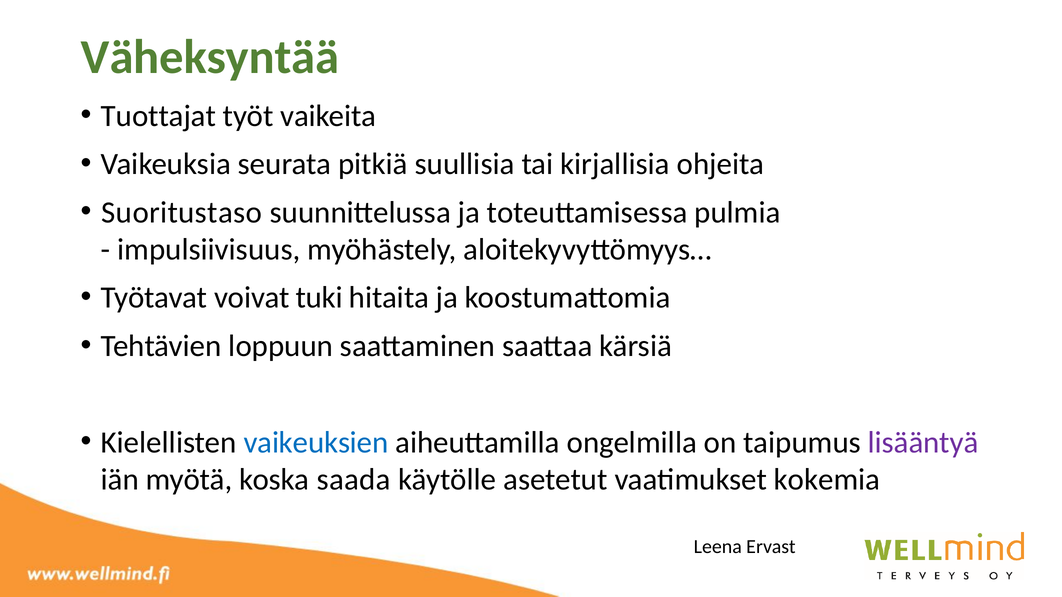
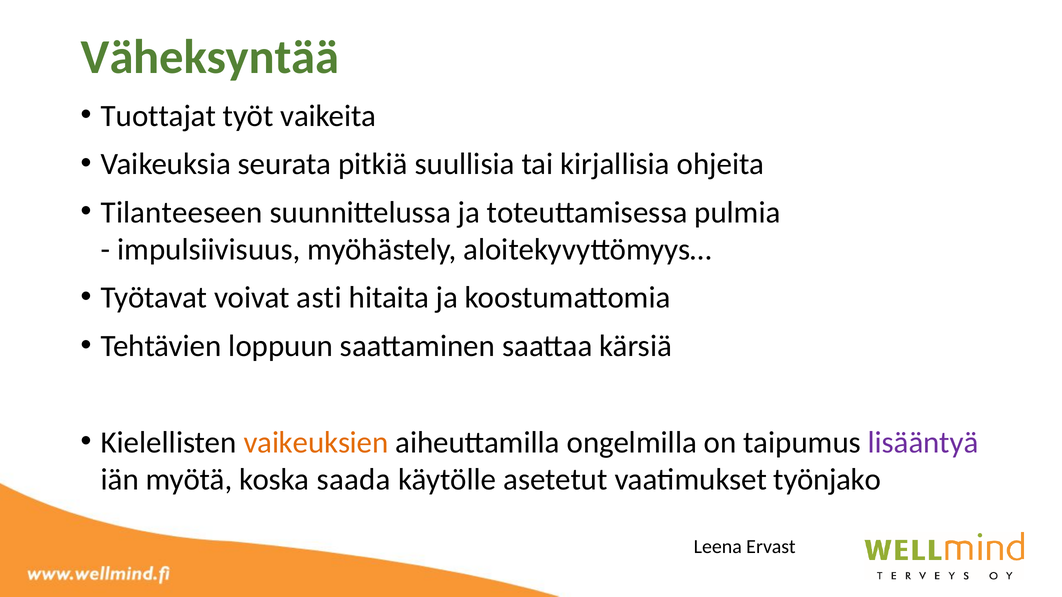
Suoritustaso: Suoritustaso -> Tilanteeseen (182, 212)
tuki: tuki -> asti (319, 298)
vaikeuksien colour: blue -> orange (316, 443)
kokemia: kokemia -> työnjako (827, 480)
